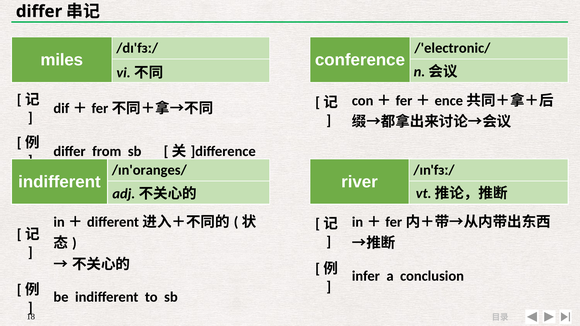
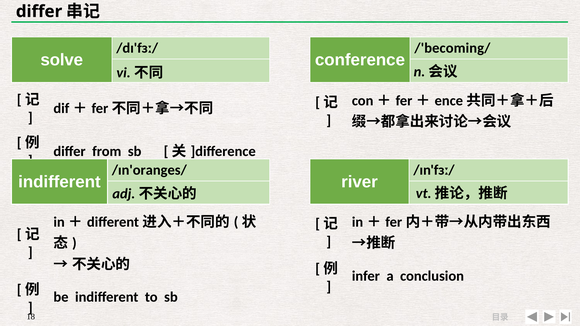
/'electronic/: /'electronic/ -> /'becoming/ (452, 48)
miles: miles -> solve (62, 60)
